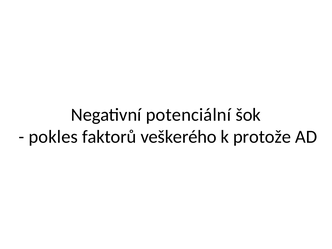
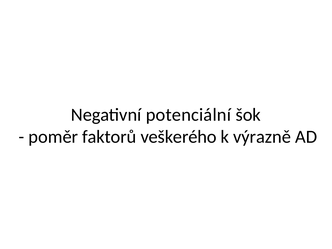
pokles: pokles -> poměr (53, 137)
protože: protože -> výrazně (262, 137)
